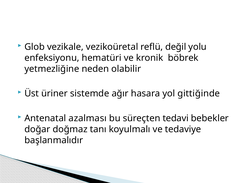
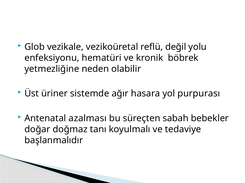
gittiğinde: gittiğinde -> purpurası (199, 94)
tedavi: tedavi -> sabah (176, 119)
